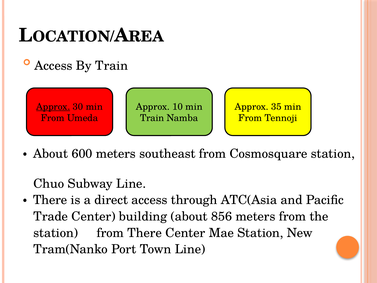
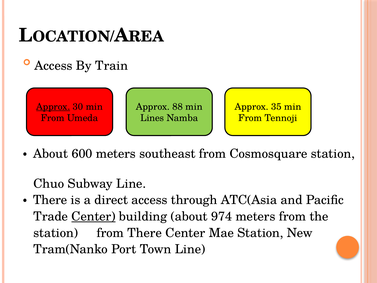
10: 10 -> 88 (178, 107)
Train: Train -> Lines (152, 118)
Center underline: none -> present (93, 216)
856: 856 -> 974 (222, 216)
